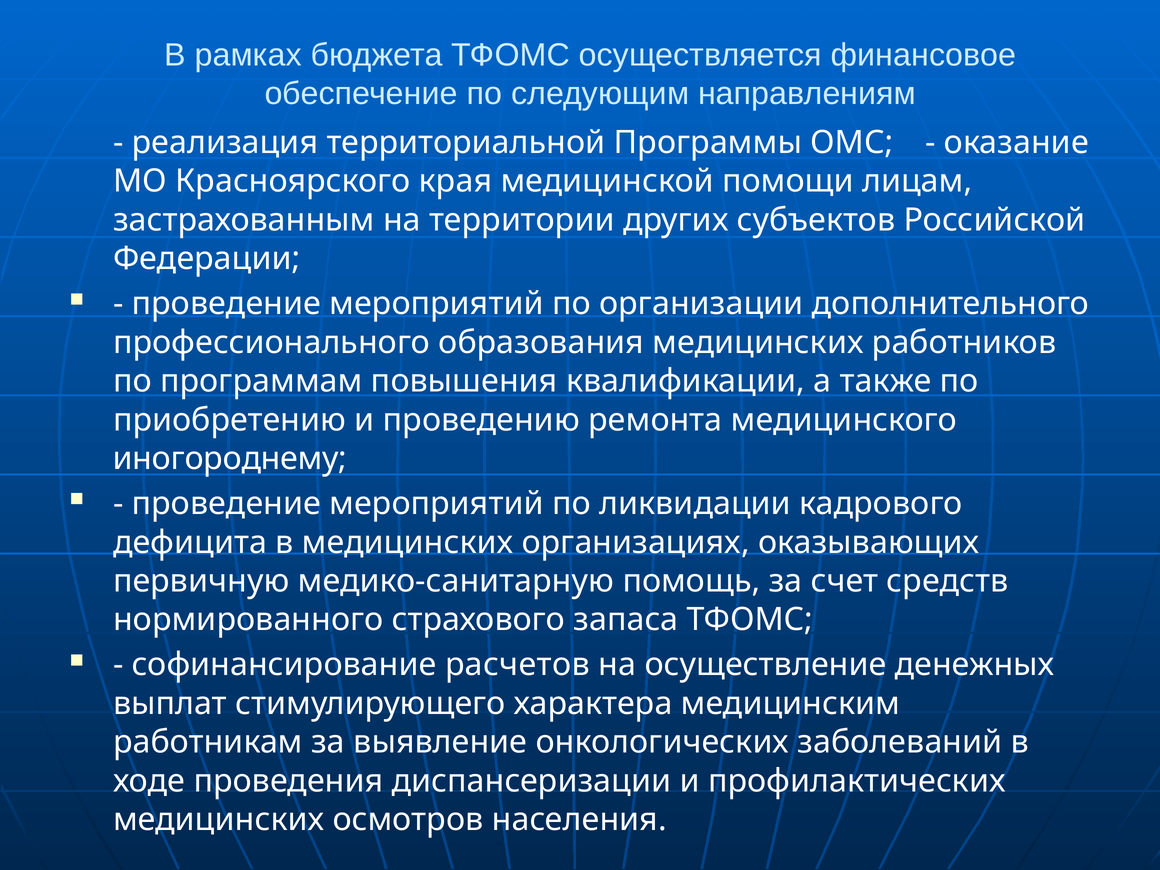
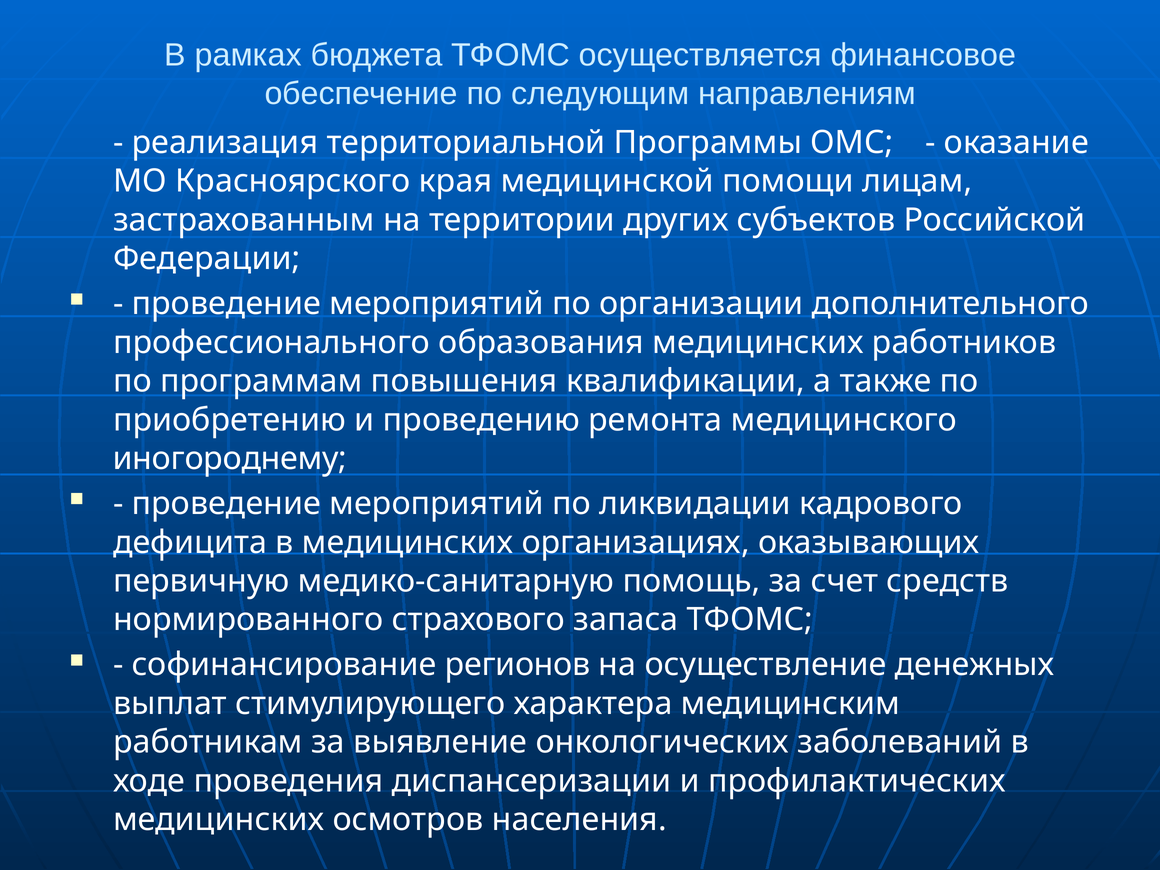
расчетов: расчетов -> регионов (518, 665)
